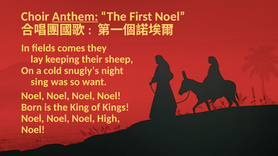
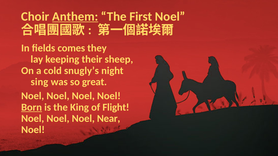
want: want -> great (94, 82)
Born underline: none -> present (32, 107)
Kings: Kings -> Flight (116, 107)
High: High -> Near (109, 119)
